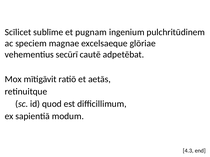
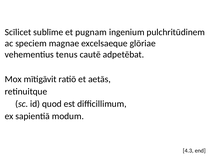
secūrī: secūrī -> tenus (67, 55)
